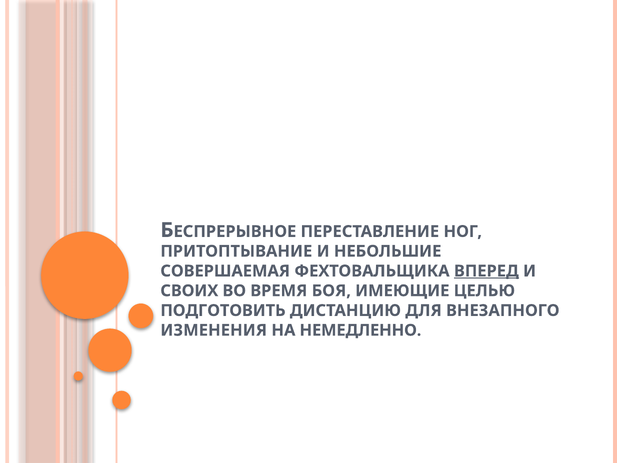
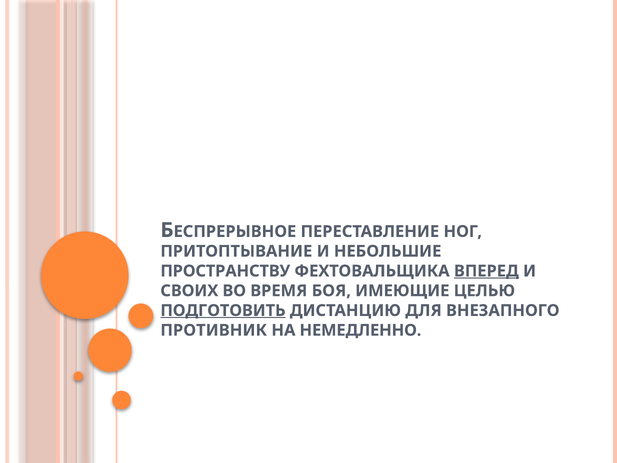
СОВЕРШАЕМАЯ: СОВЕРШАЕМАЯ -> ПРОСТРАНСТВУ (225, 271)
ПОДГОТОВИТЬ underline: none -> present (223, 310)
ИЗМЕНЕНИЯ: ИЗМЕНЕНИЯ -> ПРОТИВНИК (214, 330)
